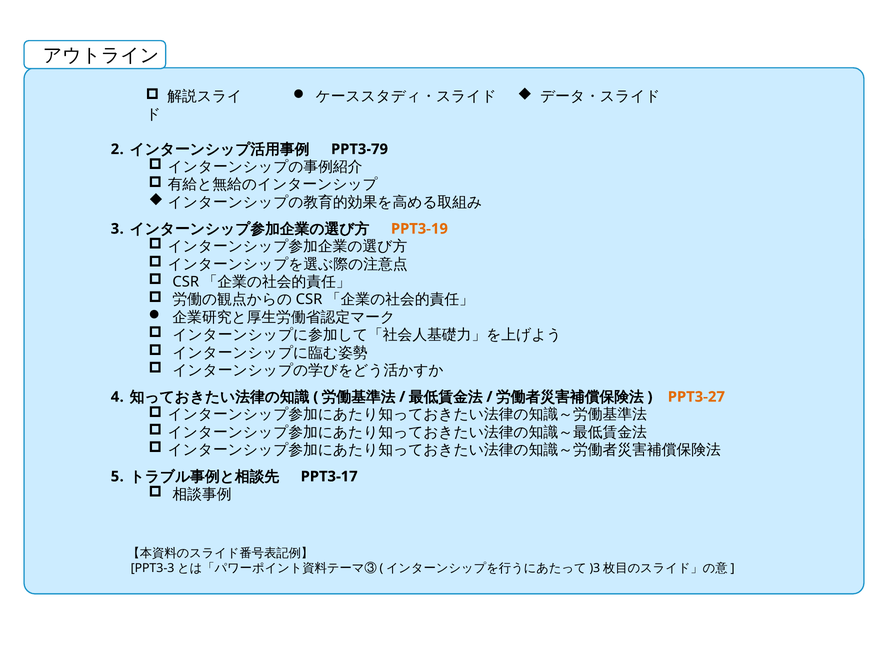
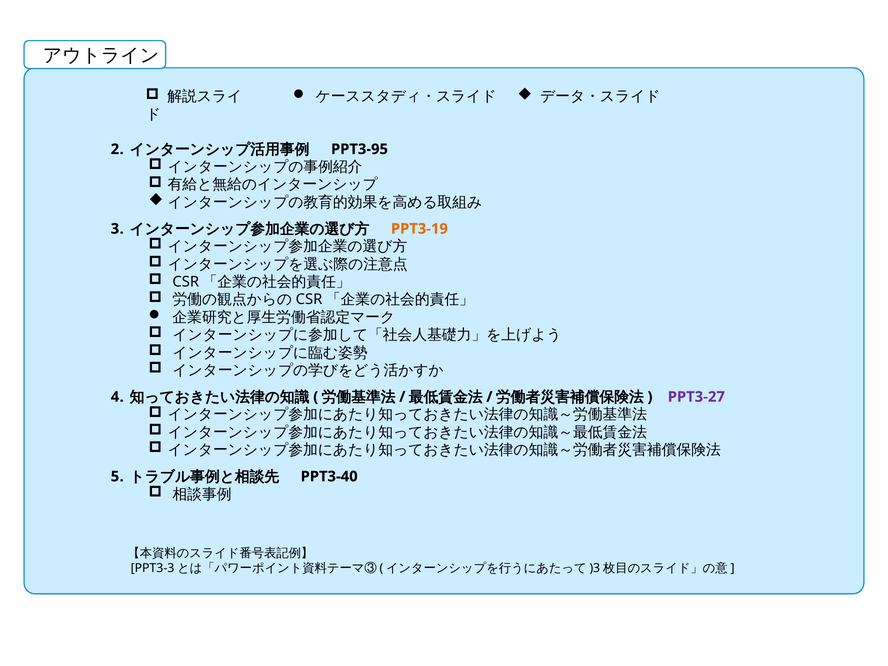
PPT3-79: PPT3-79 -> PPT3-95 (359, 149)
PPT3-27 colour: orange -> purple (696, 397)
PPT3-17: PPT3-17 -> PPT3-40 (329, 476)
